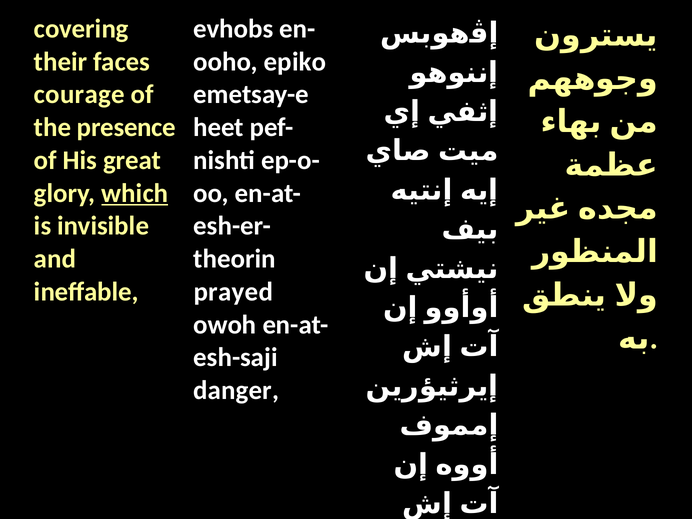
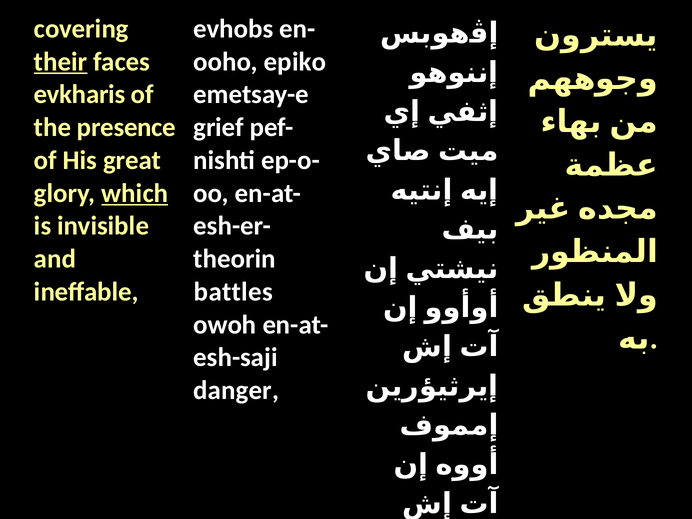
their underline: none -> present (61, 62)
courage: courage -> evkharis (80, 95)
heet: heet -> grief (219, 127)
prayed: prayed -> battles (233, 292)
